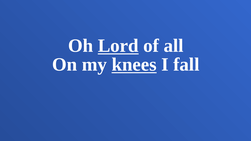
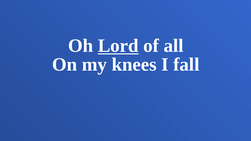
knees underline: present -> none (134, 65)
